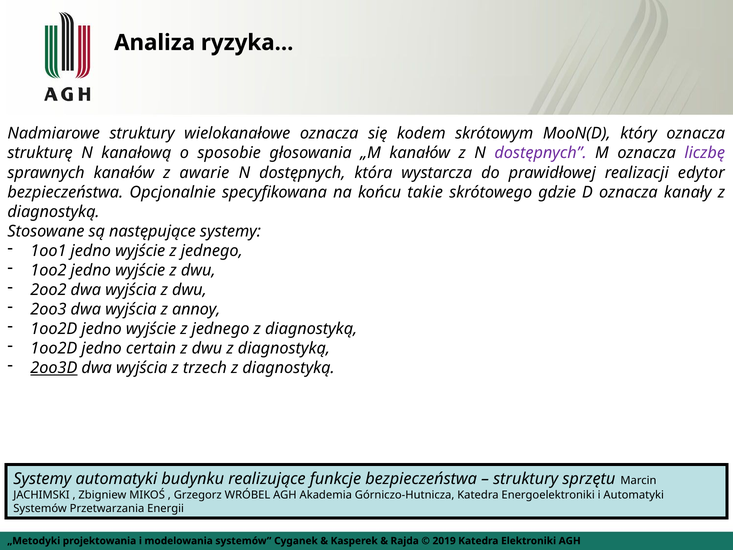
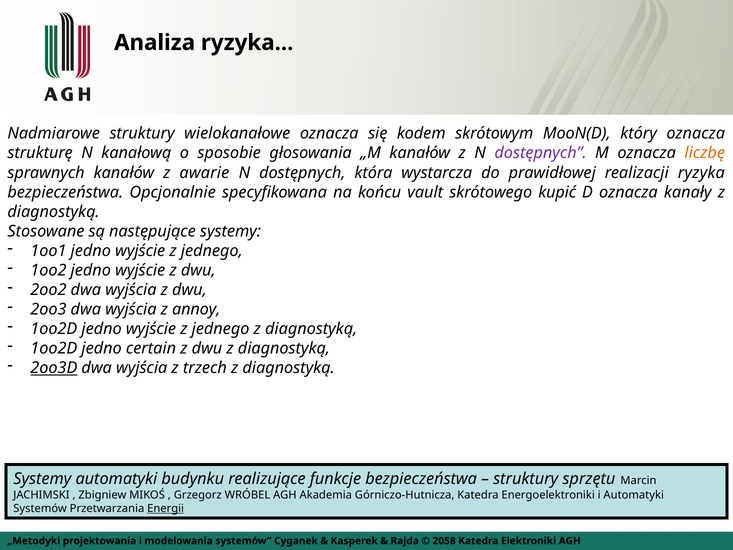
liczbę colour: purple -> orange (705, 153)
realizacji edytor: edytor -> ryzyka (701, 173)
takie: takie -> vault (425, 192)
gdzie: gdzie -> kupić (557, 192)
Energii underline: none -> present (166, 508)
2019: 2019 -> 2058 (444, 541)
